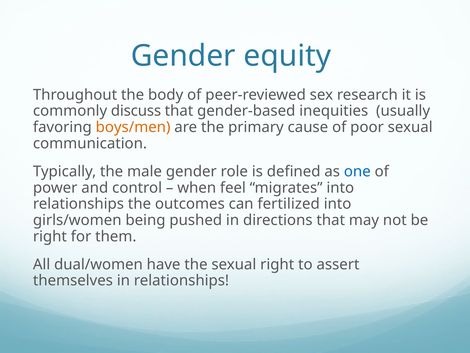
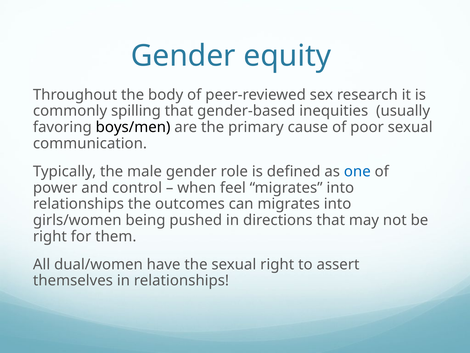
discuss: discuss -> spilling (136, 111)
boys/men colour: orange -> black (133, 127)
can fertilized: fertilized -> migrates (289, 204)
